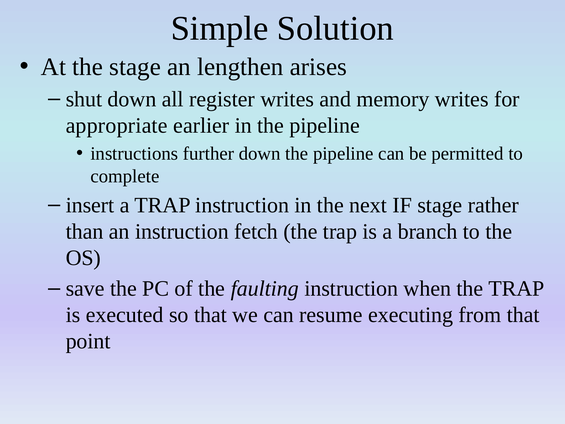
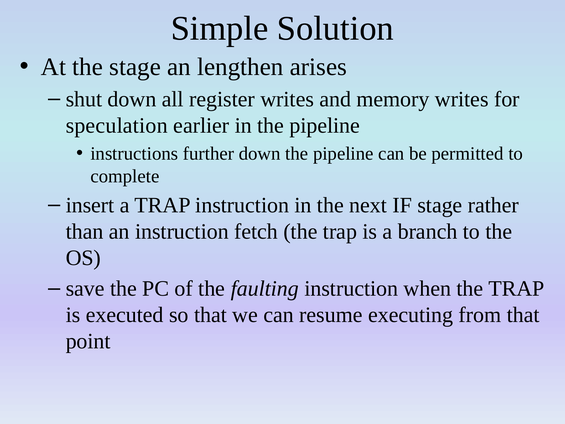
appropriate: appropriate -> speculation (117, 125)
